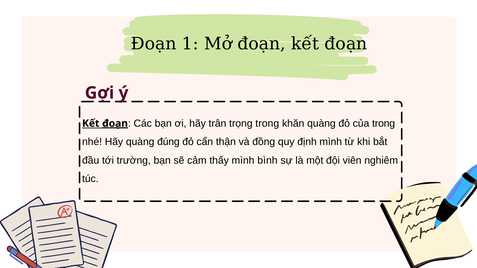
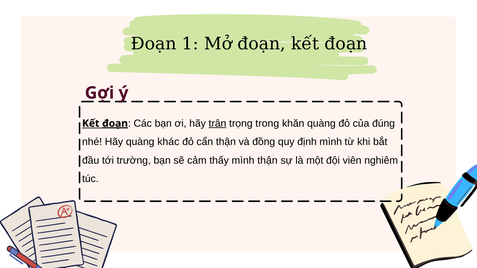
trân underline: none -> present (217, 124)
của trong: trong -> đúng (384, 124)
đúng: đúng -> khác (168, 142)
mình bình: bình -> thận (267, 160)
